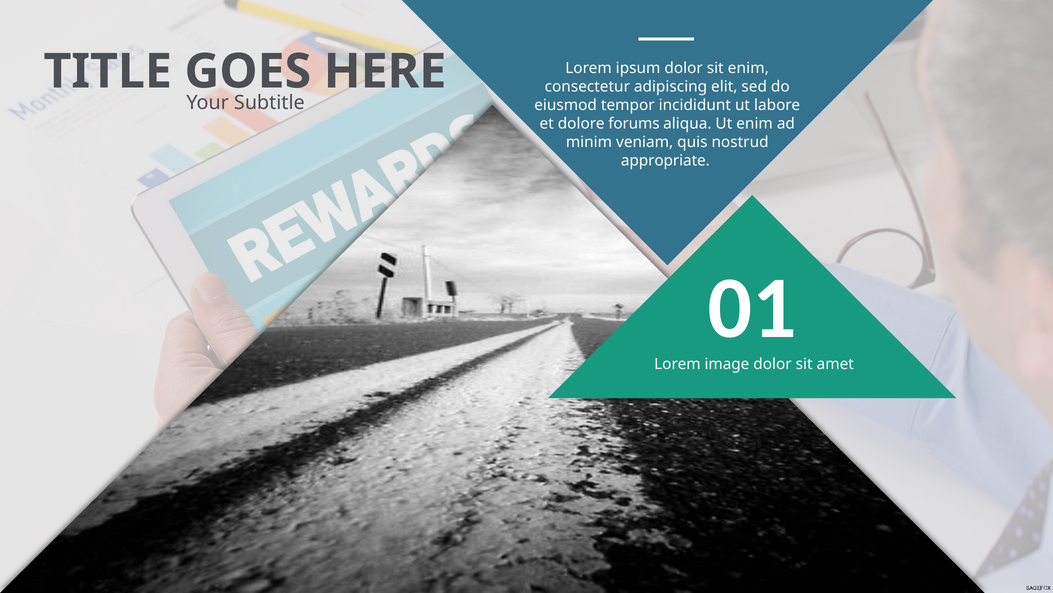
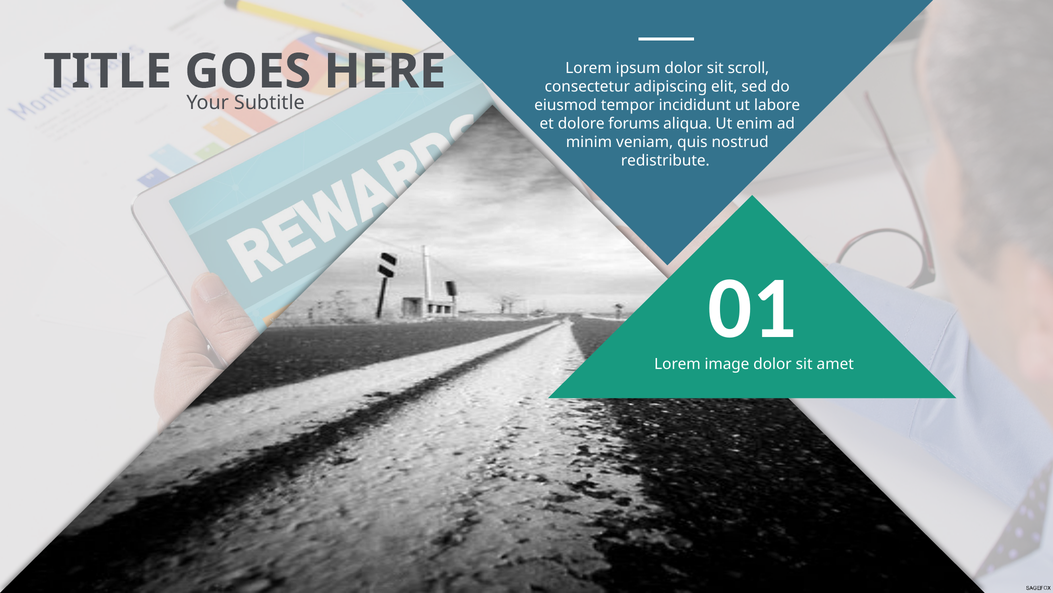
sit enim: enim -> scroll (748, 68)
appropriate: appropriate -> redistribute (665, 161)
